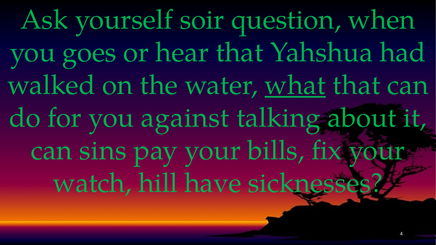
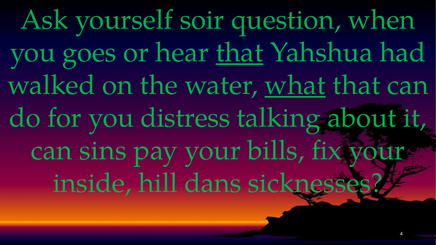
that underline: none -> present (239, 53)
against: against -> distress (185, 118)
watch: watch -> inside (92, 183)
have: have -> dans (213, 183)
